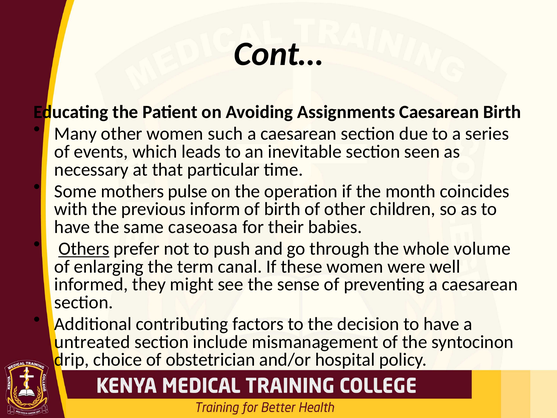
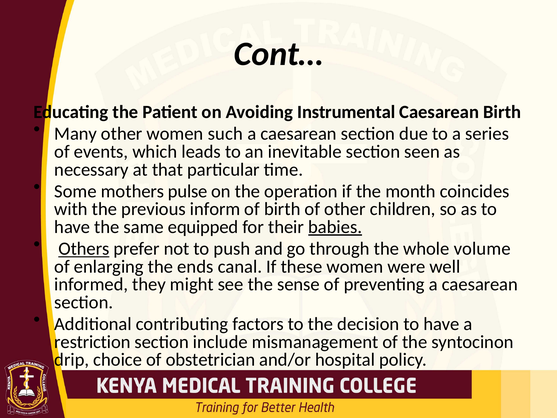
Assignments: Assignments -> Instrumental (346, 112)
caseoasa: caseoasa -> equipped (203, 227)
babies underline: none -> present (335, 227)
term: term -> ends (195, 266)
untreated: untreated -> restriction (92, 342)
